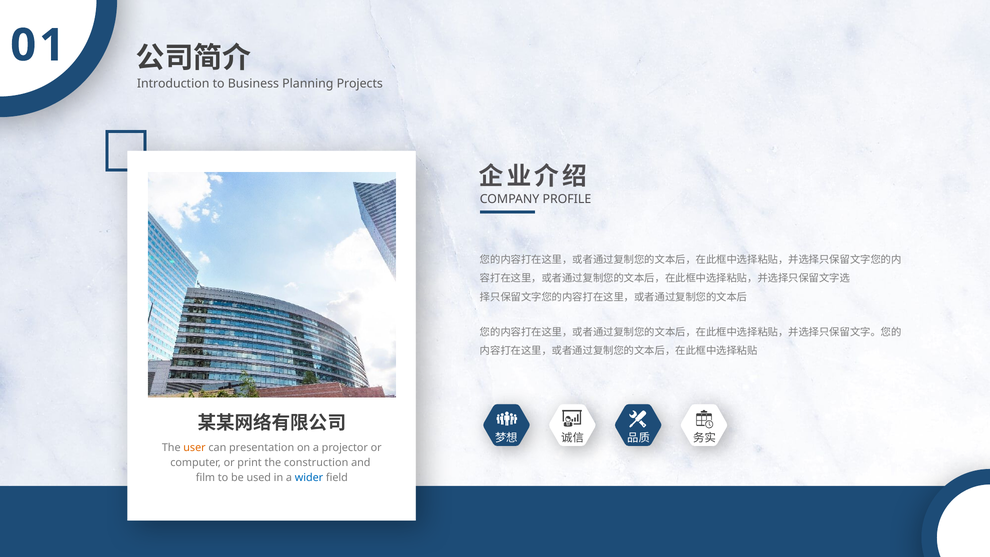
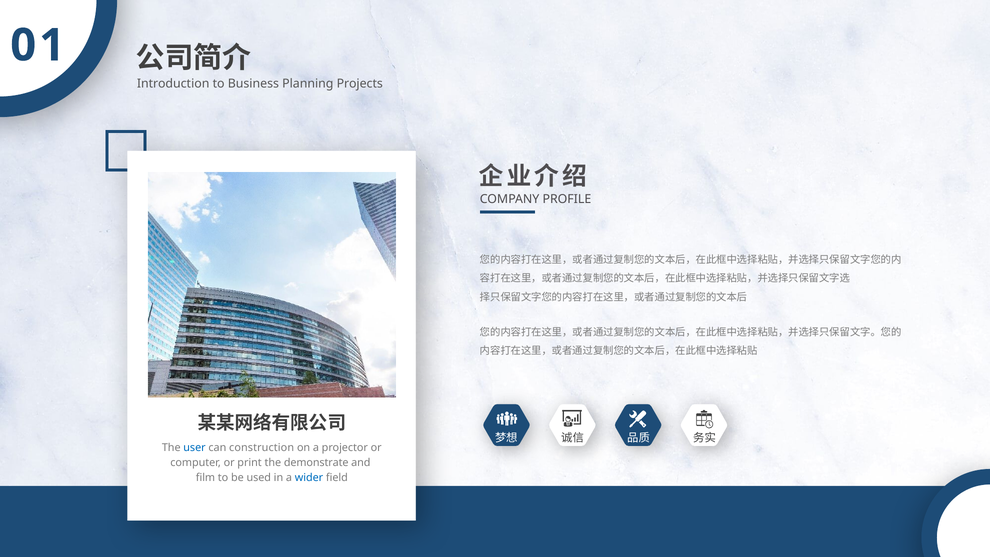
user colour: orange -> blue (195, 448)
presentation: presentation -> construction (262, 448)
construction: construction -> demonstrate (316, 463)
